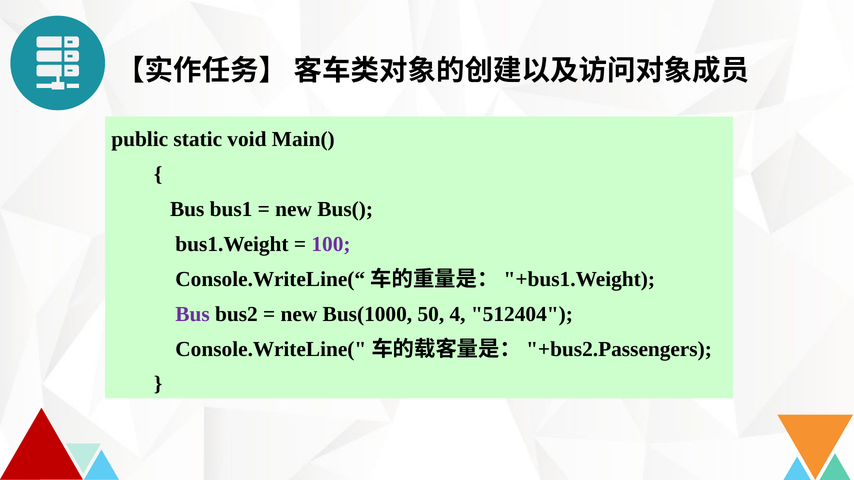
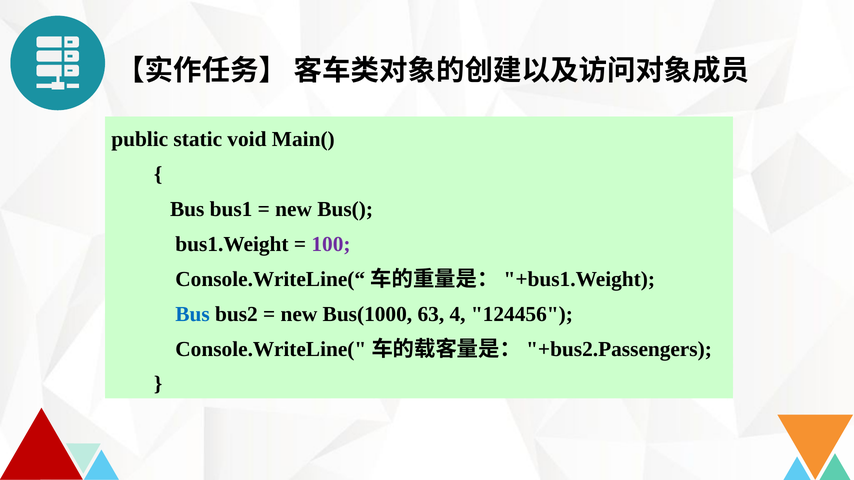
Bus colour: purple -> blue (193, 314)
50: 50 -> 63 (431, 314)
512404: 512404 -> 124456 (522, 314)
